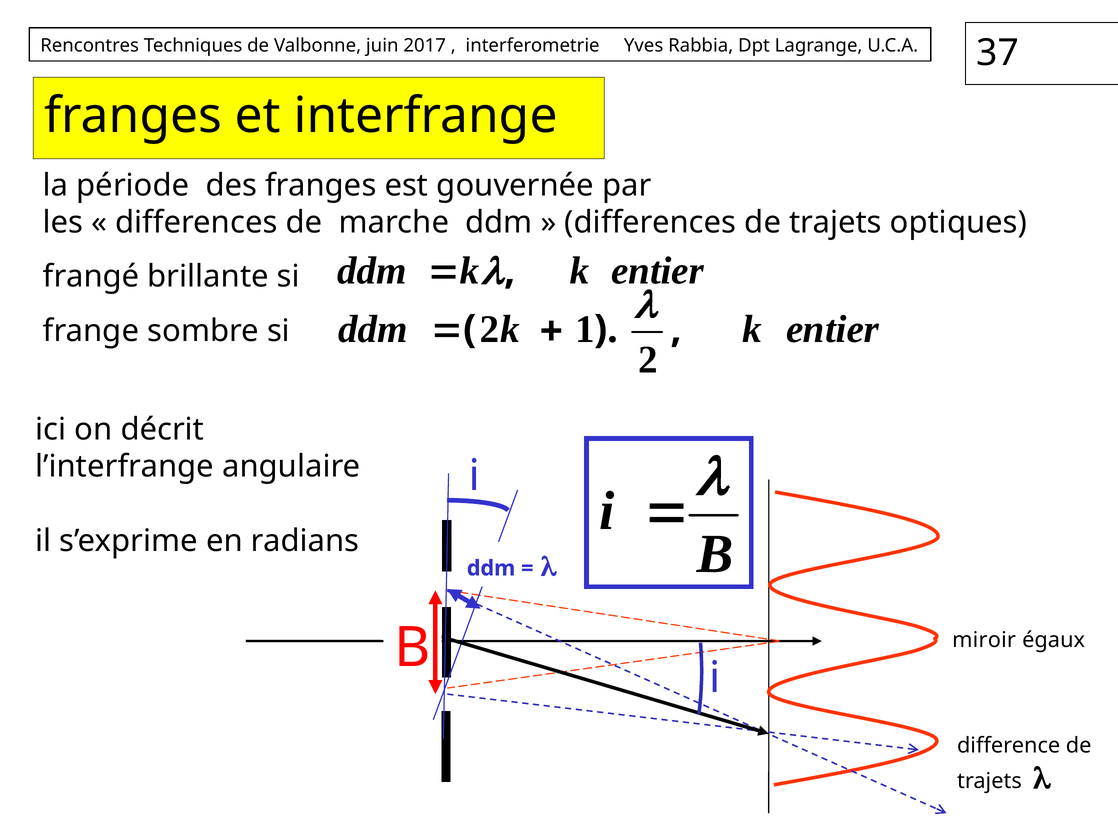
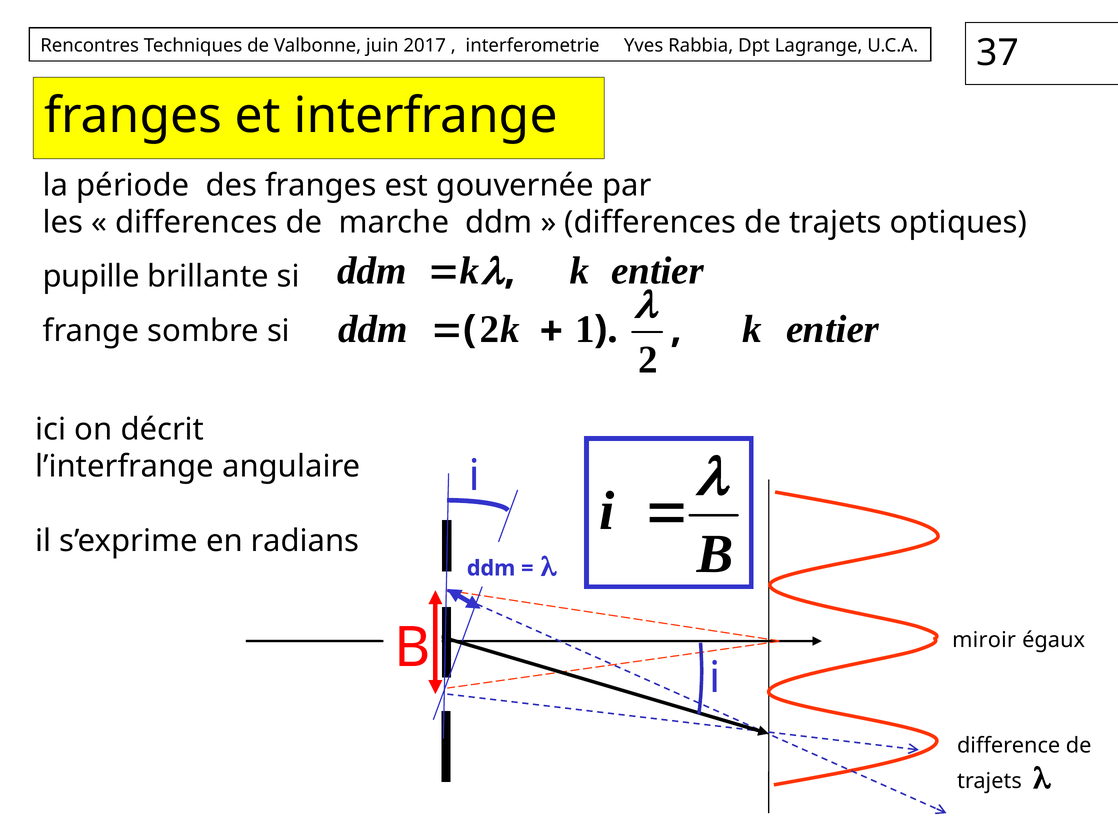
frangé: frangé -> pupille (91, 277)
